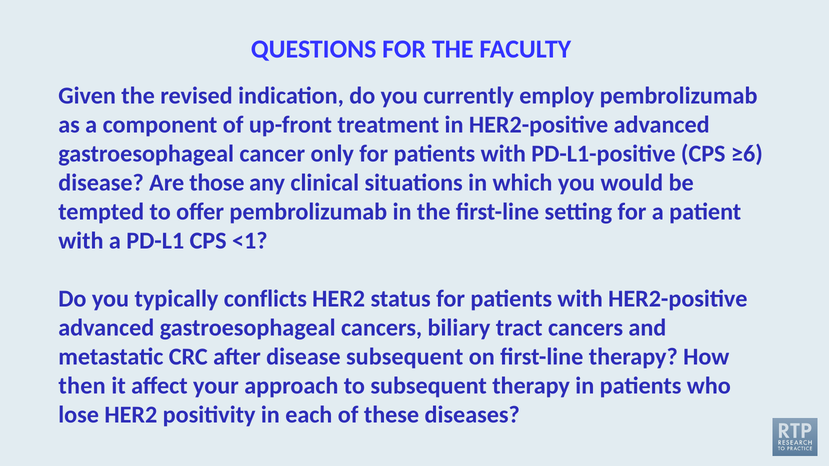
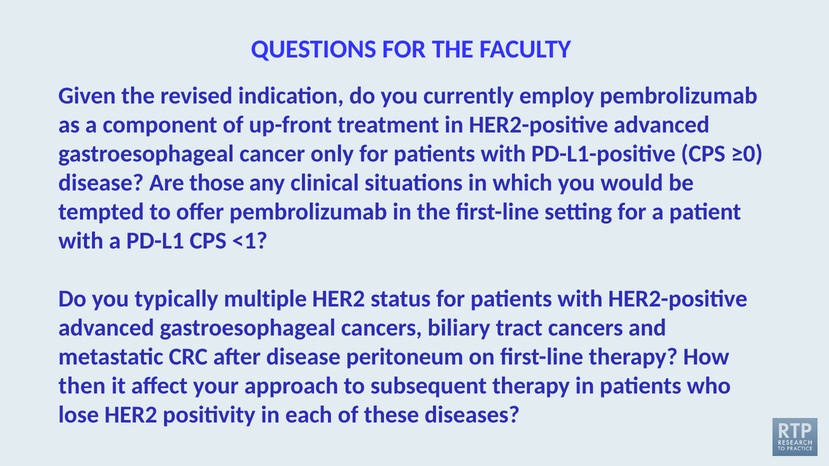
≥6: ≥6 -> ≥0 (747, 154)
conflicts: conflicts -> multiple (265, 299)
disease subsequent: subsequent -> peritoneum (405, 357)
